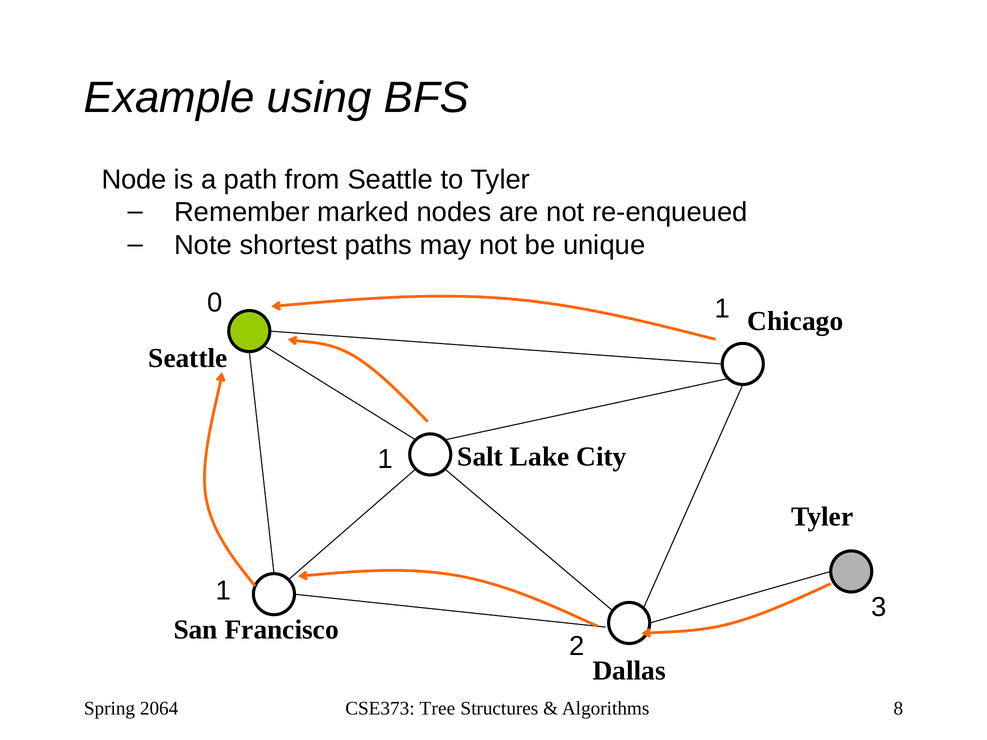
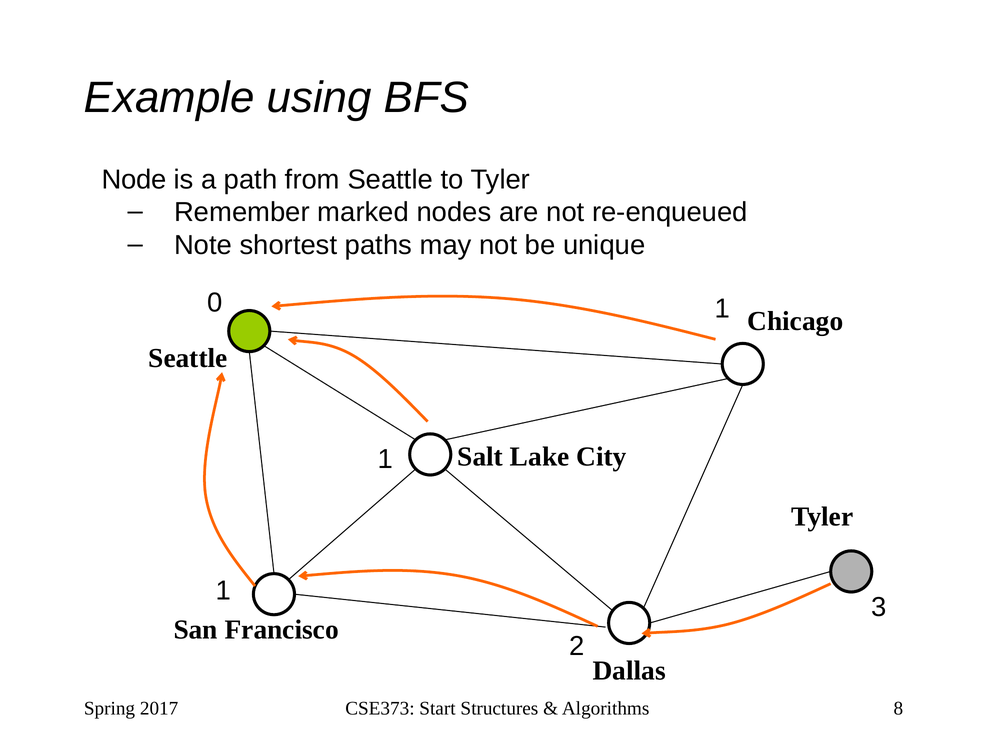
2064: 2064 -> 2017 (159, 709)
Tree: Tree -> Start (437, 709)
